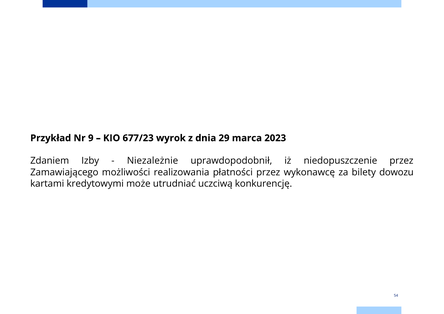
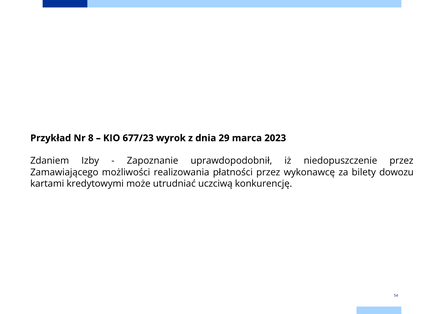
9: 9 -> 8 (91, 138)
Niezależnie: Niezależnie -> Zapoznanie (153, 161)
